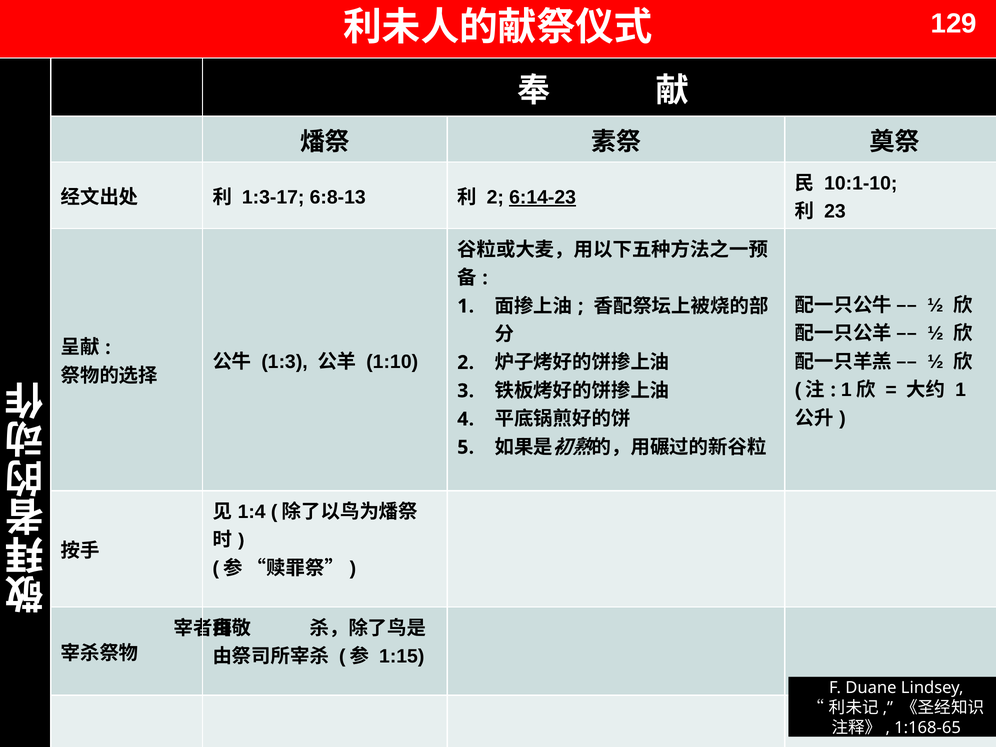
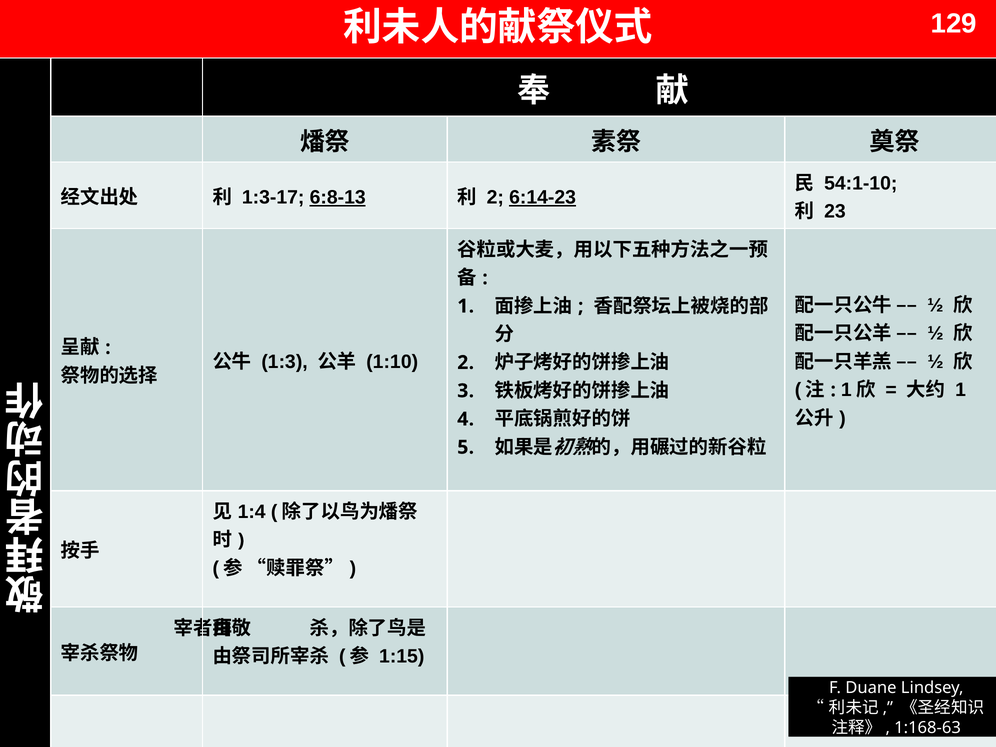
10:1-10: 10:1-10 -> 54:1-10 (861, 183)
6:8-13 underline: none -> present (338, 197)
1:168-65: 1:168-65 -> 1:168-63 (928, 728)
